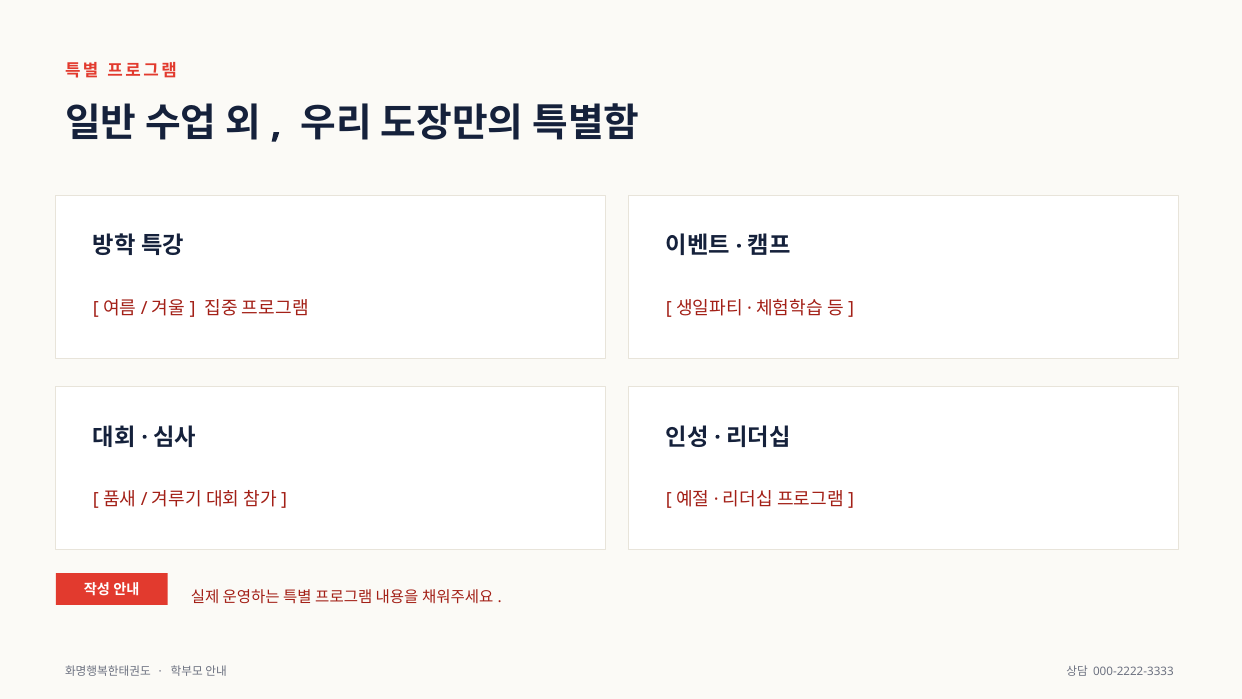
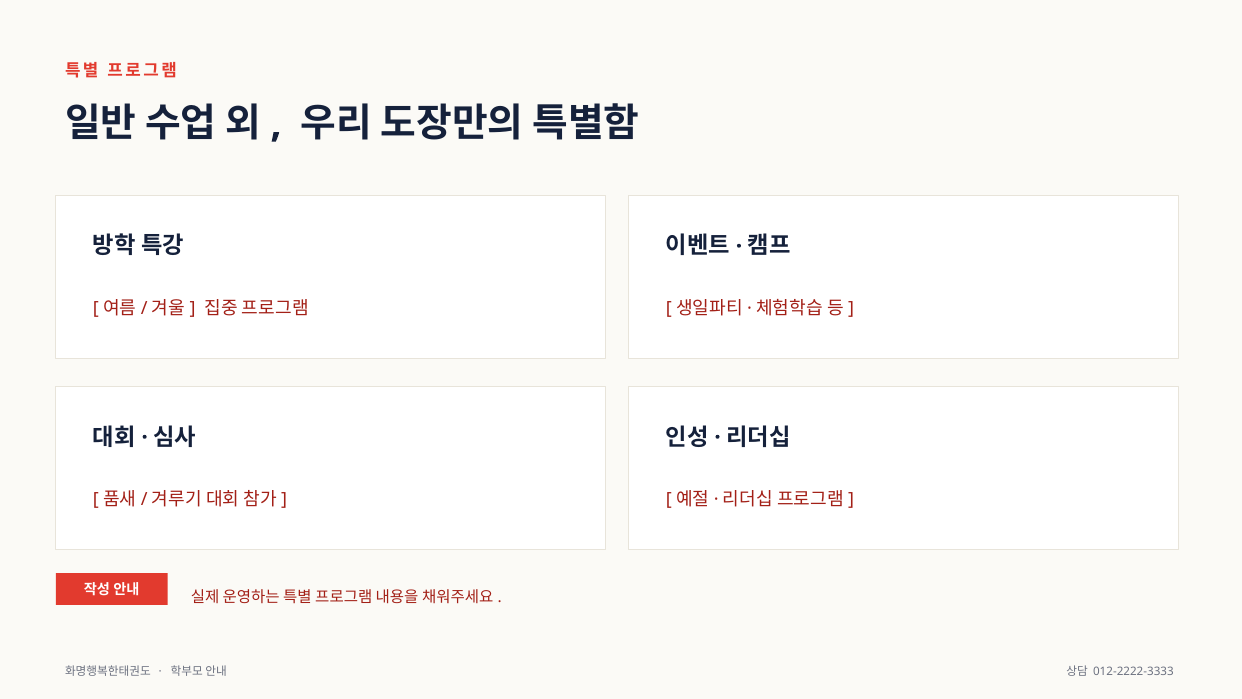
000-2222-3333: 000-2222-3333 -> 012-2222-3333 (1133, 671)
